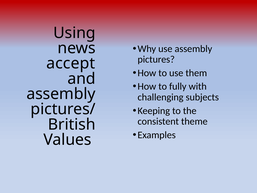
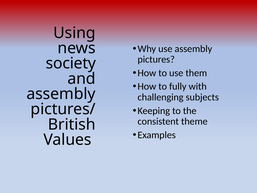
accept: accept -> society (71, 63)
